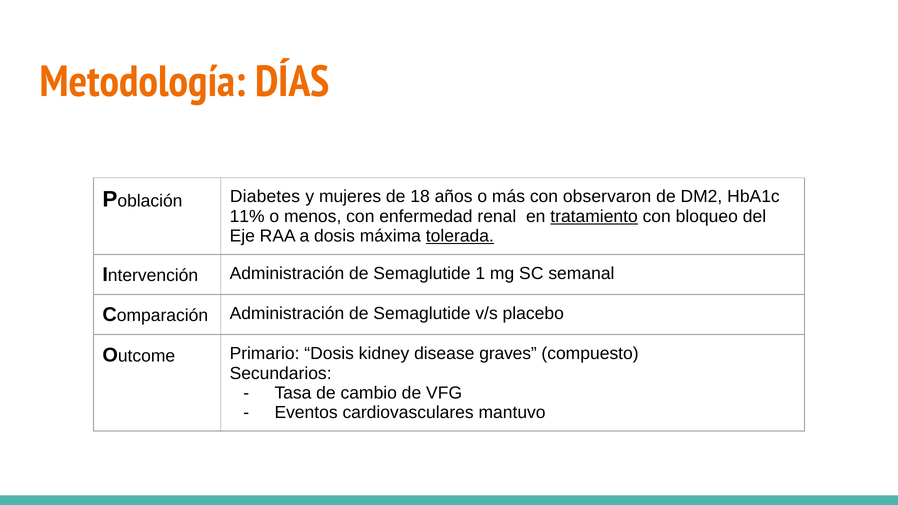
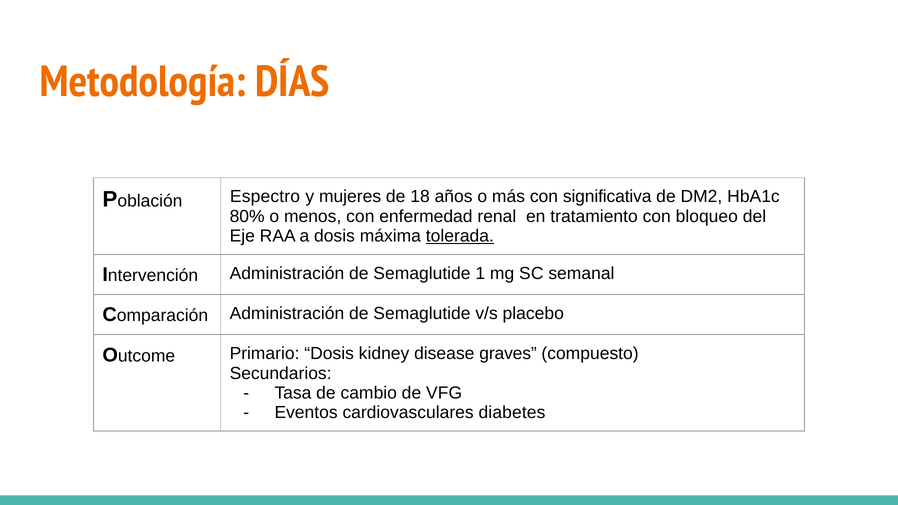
Diabetes: Diabetes -> Espectro (265, 197)
observaron: observaron -> significativa (607, 197)
11%: 11% -> 80% (247, 216)
tratamiento underline: present -> none (594, 216)
mantuvo: mantuvo -> diabetes (512, 413)
